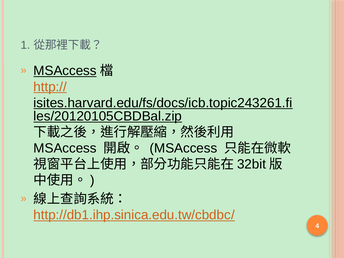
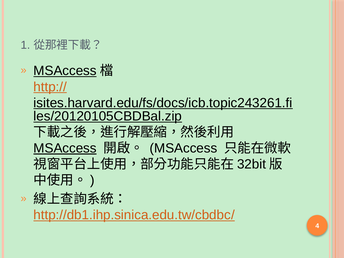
MSAccess underline: none -> present (65, 148)
